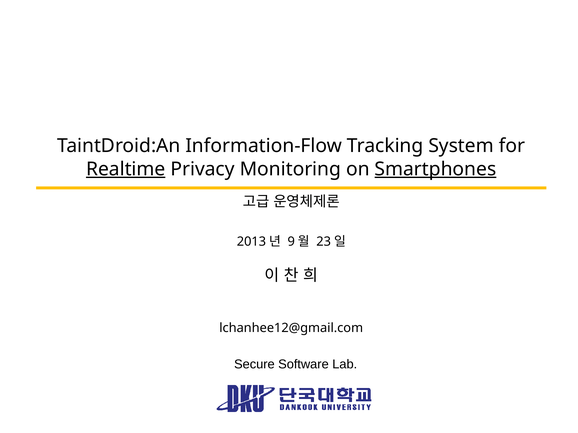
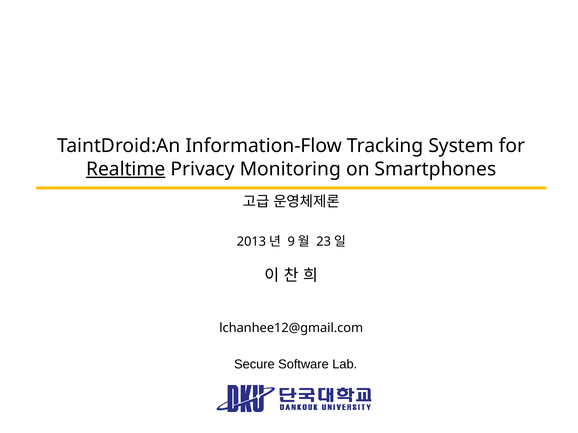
Smartphones underline: present -> none (435, 169)
